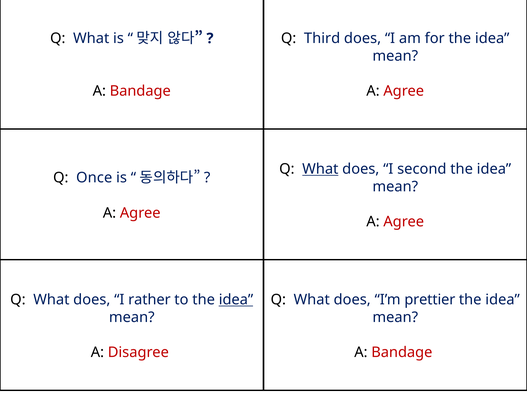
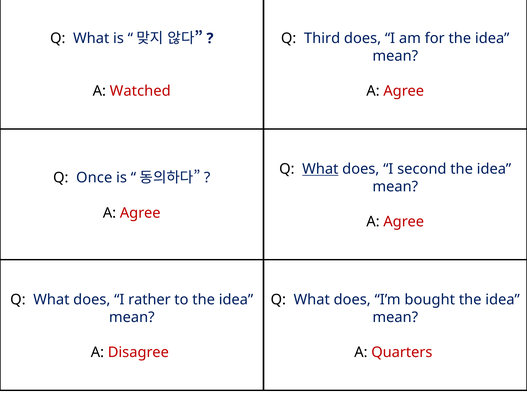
Bandage: Bandage -> Watched (140, 91)
idea underline: present -> none (236, 300)
prettier: prettier -> bought (430, 300)
Bandage: Bandage -> Quarters (402, 353)
